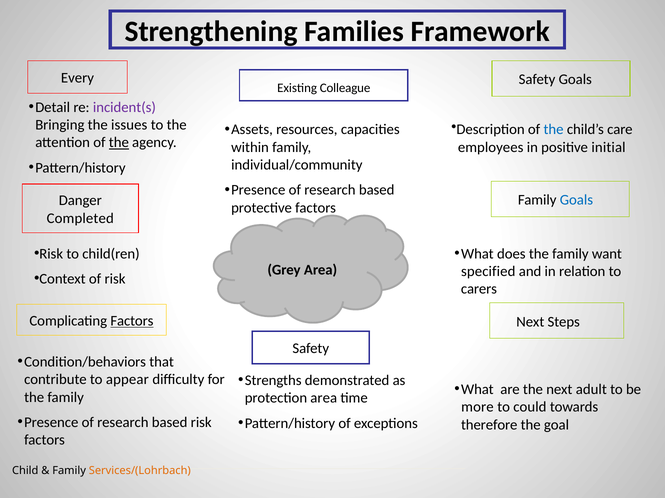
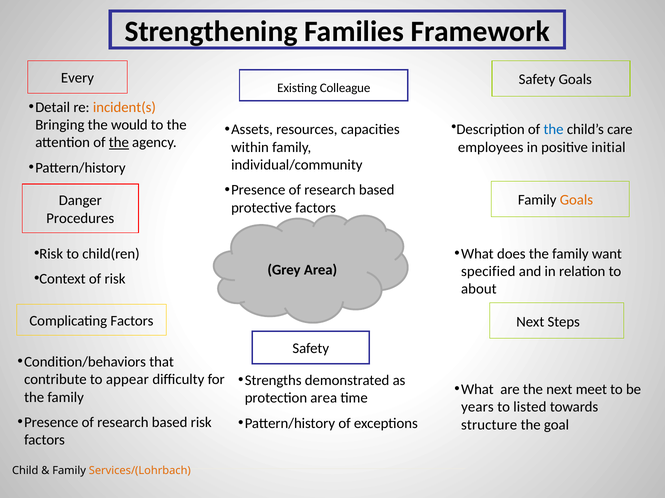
incident(s colour: purple -> orange (124, 107)
issues: issues -> would (129, 125)
Goals colour: blue -> orange (576, 200)
Completed: Completed -> Procedures (80, 219)
carers: carers -> about (479, 290)
Factors underline: present -> none (132, 321)
adult: adult -> meet (591, 390)
more: more -> years (477, 408)
could: could -> listed (530, 408)
therefore: therefore -> structure (489, 425)
